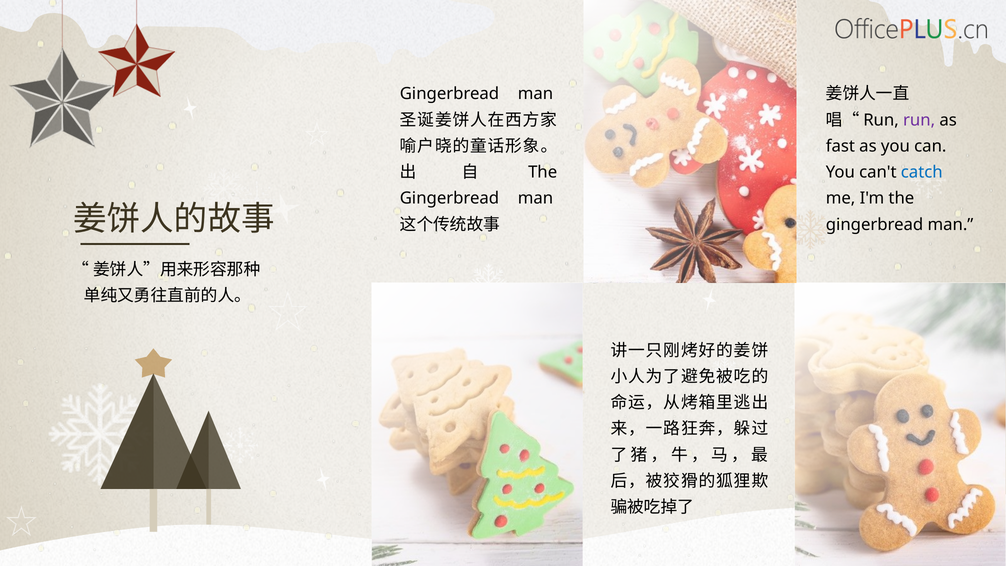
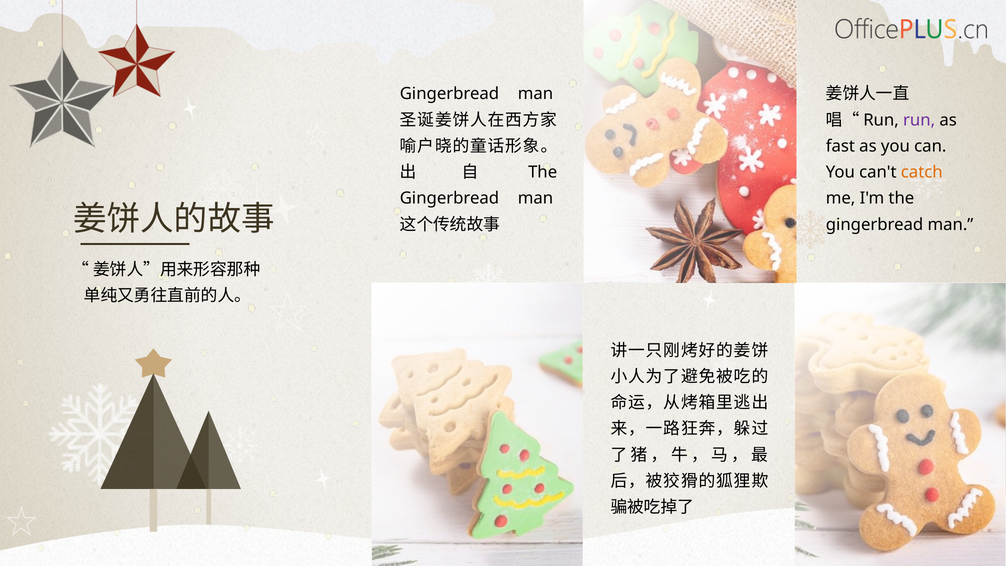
catch colour: blue -> orange (922, 172)
